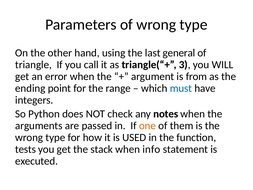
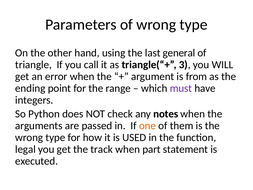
must colour: blue -> purple (181, 88)
tests: tests -> legal (25, 149)
stack: stack -> track (102, 149)
info: info -> part (151, 149)
